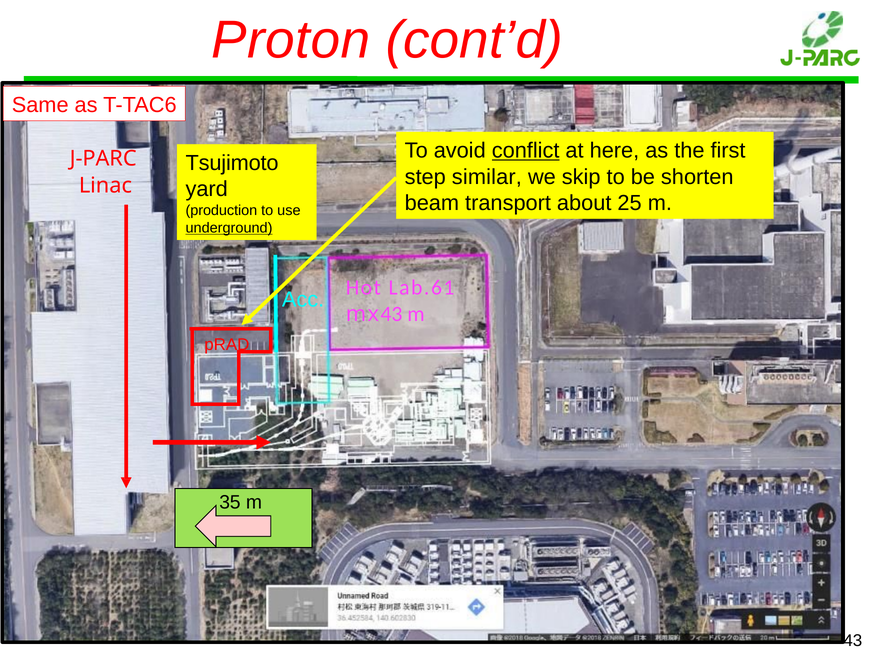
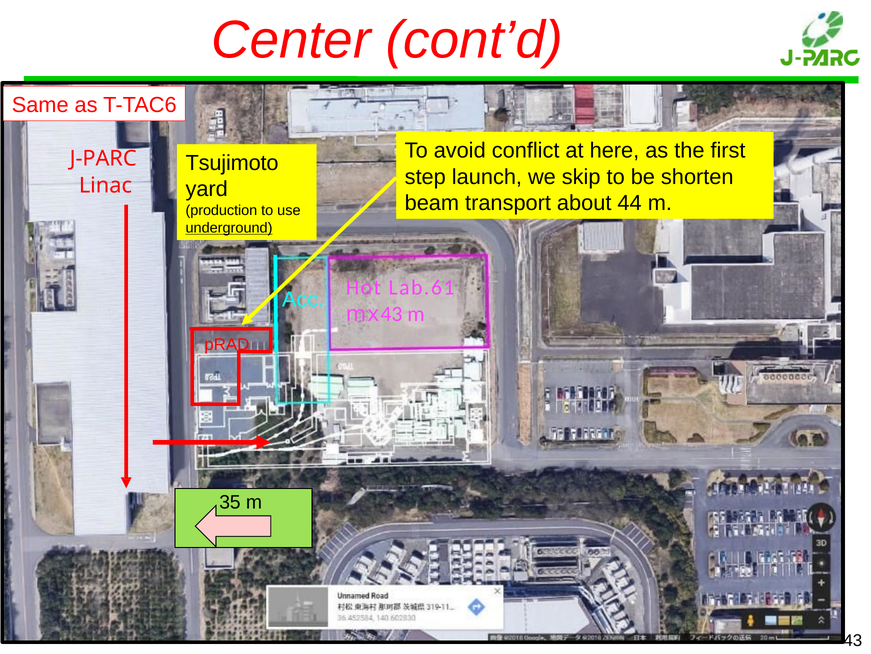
Proton: Proton -> Center (291, 40)
conflict underline: present -> none (526, 151)
similar: similar -> launch (487, 177)
25: 25 -> 44 (630, 203)
